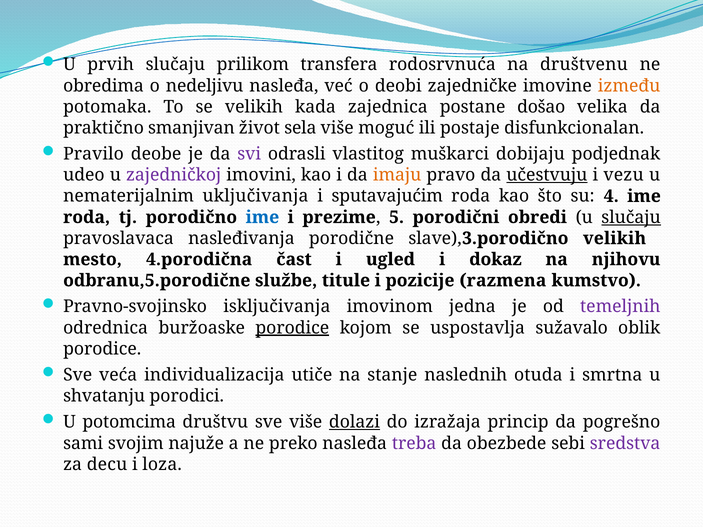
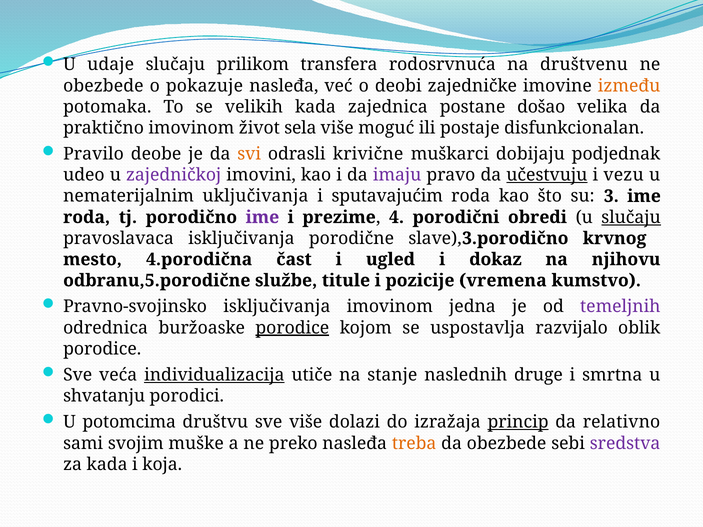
prvih: prvih -> udaje (111, 65)
obredima: obredima -> obezbede (103, 86)
nedeljivu: nedeljivu -> pokazuje (204, 86)
praktično smanjivan: smanjivan -> imovinom (191, 128)
svi colour: purple -> orange (249, 154)
vlastitog: vlastitog -> krivične (368, 154)
imaju colour: orange -> purple (397, 175)
4: 4 -> 3 (611, 196)
ime colour: blue -> purple (262, 217)
5: 5 -> 4 (397, 217)
pravoslavaca nasleđivanja: nasleđivanja -> isključivanja (241, 238)
slave),3.porodično velikih: velikih -> krvnog (615, 238)
razmena: razmena -> vremena (503, 281)
sužavalo: sužavalo -> razvijalo (572, 328)
individualizacija underline: none -> present (214, 375)
otuda: otuda -> druge (538, 375)
dolazi underline: present -> none (354, 422)
princip underline: none -> present (518, 422)
pogrešno: pogrešno -> relativno (622, 422)
najuže: najuže -> muške (196, 443)
treba colour: purple -> orange (414, 443)
za decu: decu -> kada (107, 465)
loza: loza -> koja (162, 465)
